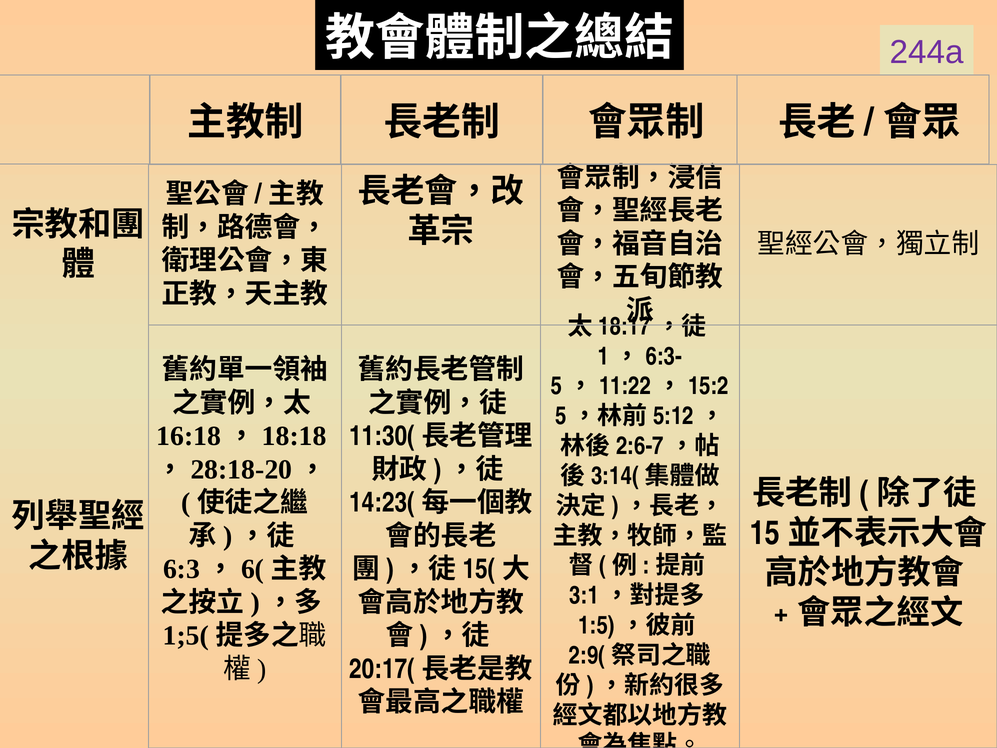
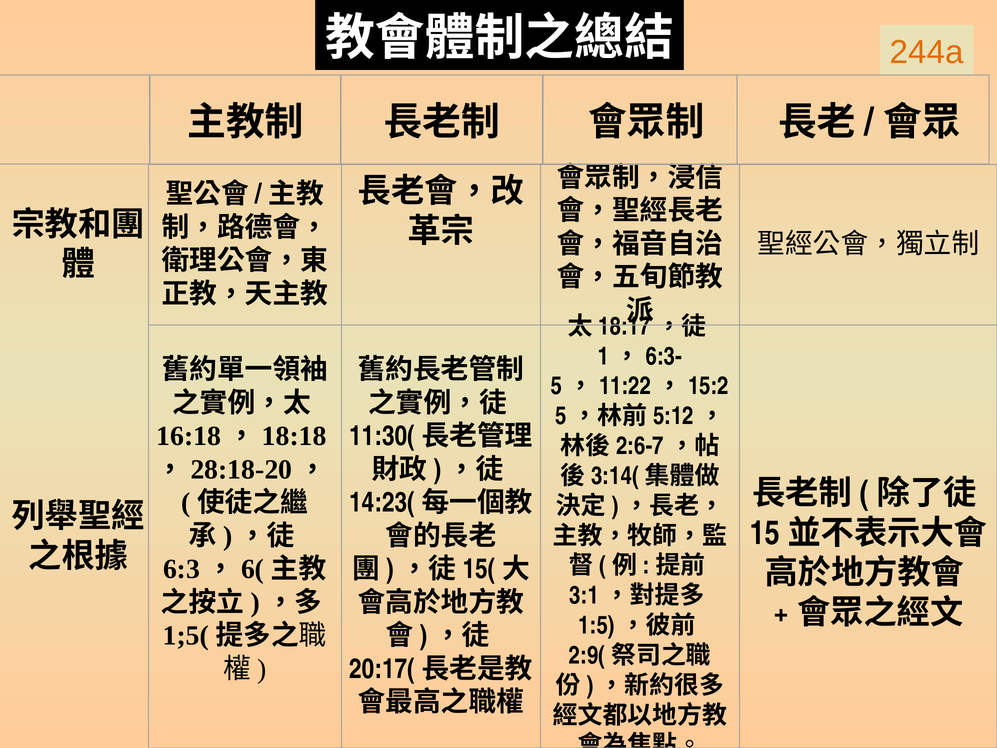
244a colour: purple -> orange (927, 52)
